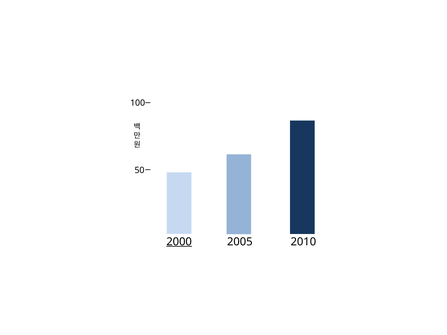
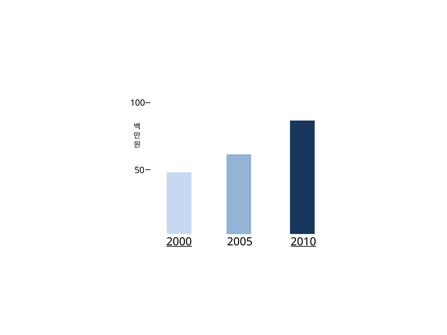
2010 underline: none -> present (303, 242)
